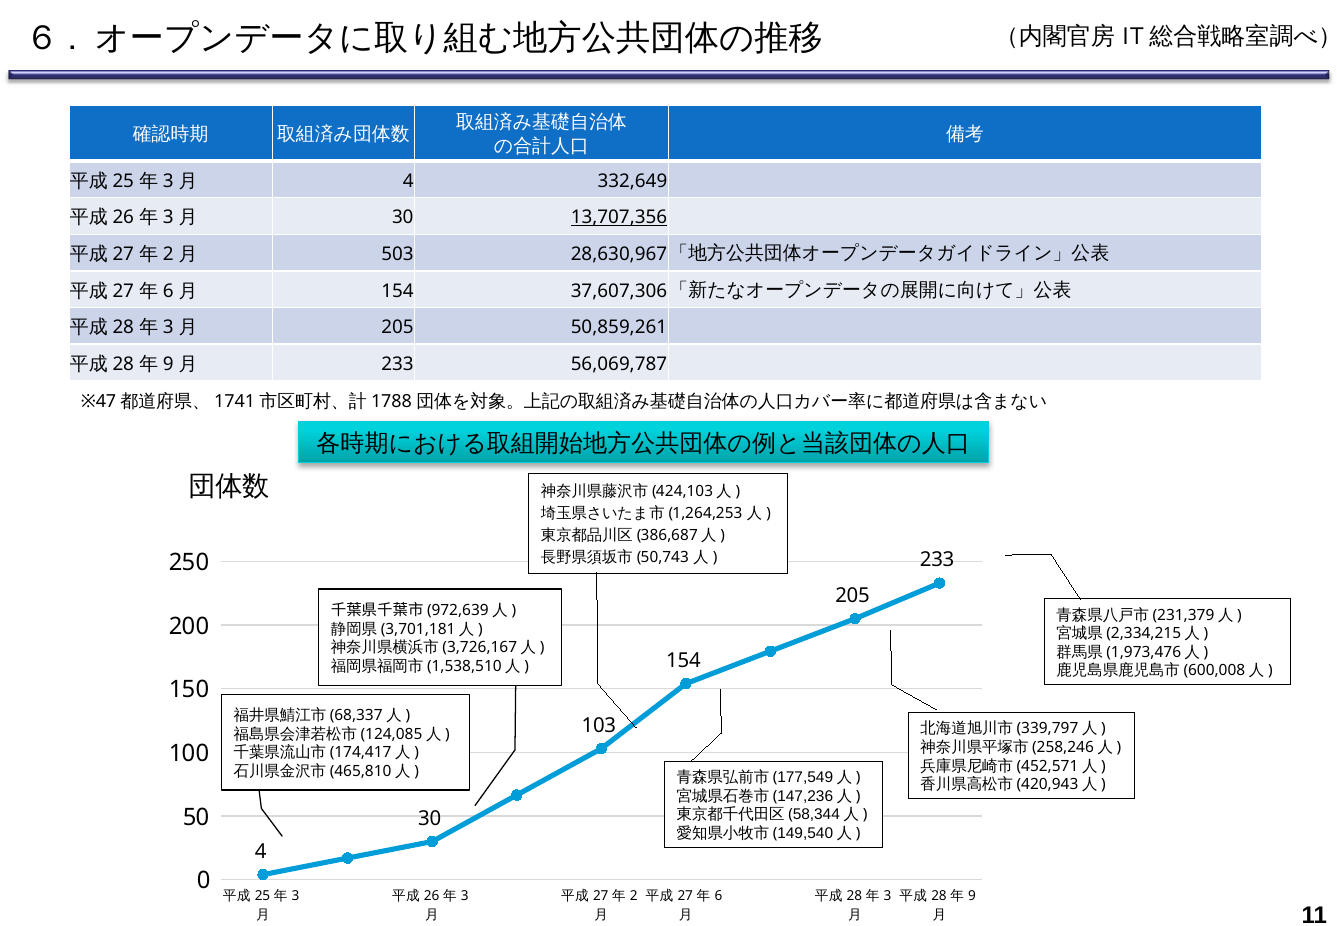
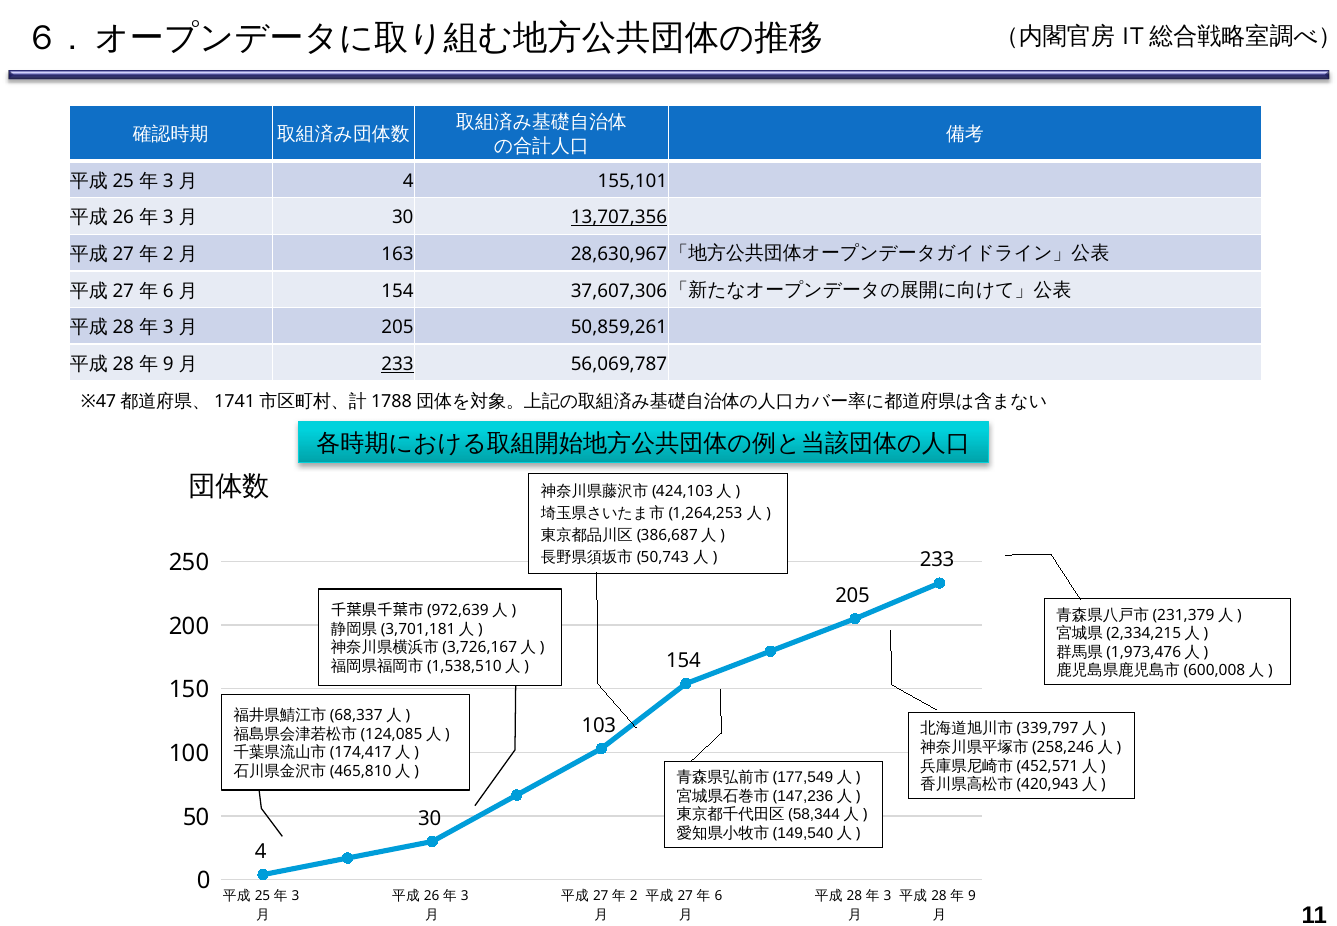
332,649: 332,649 -> 155,101 (632, 181)
503: 503 -> 163 (398, 254)
233 underline: none -> present (398, 364)
